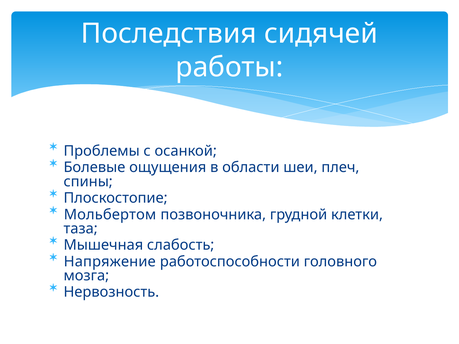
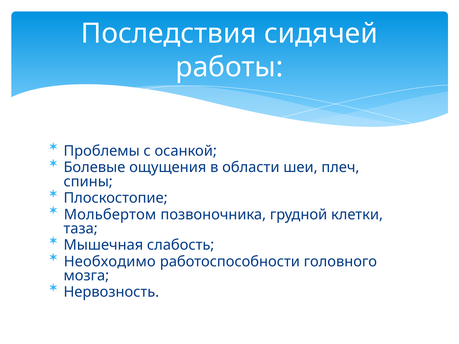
Напряжение: Напряжение -> Необходимо (110, 262)
